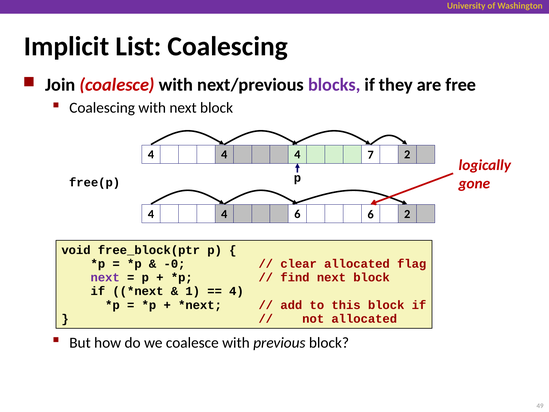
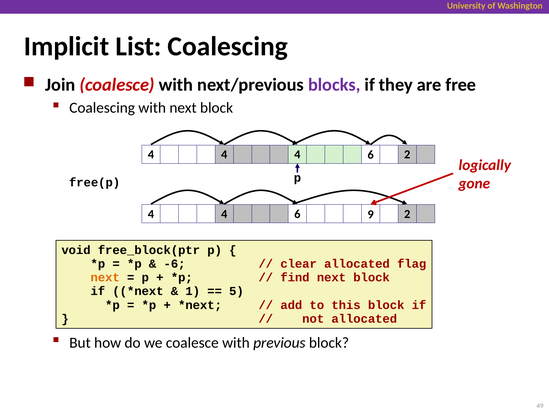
7: 7 -> 6 (371, 155)
6 6: 6 -> 9 (371, 214)
-0: -0 -> -6 (174, 264)
next colour: purple -> orange (105, 277)
4: 4 -> 5 (236, 291)
